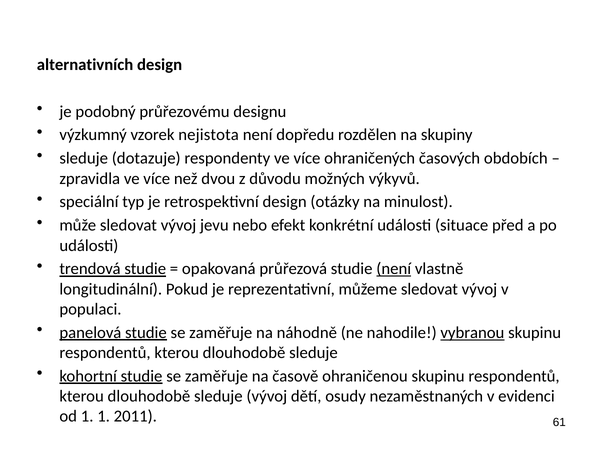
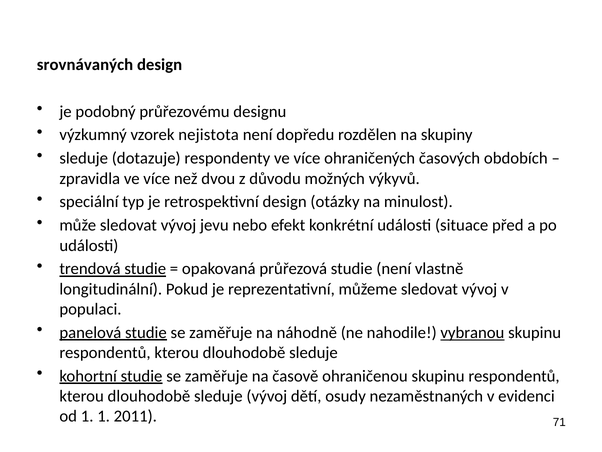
alternativních: alternativních -> srovnávaných (85, 65)
není underline: present -> none (394, 269)
61: 61 -> 71 (559, 422)
